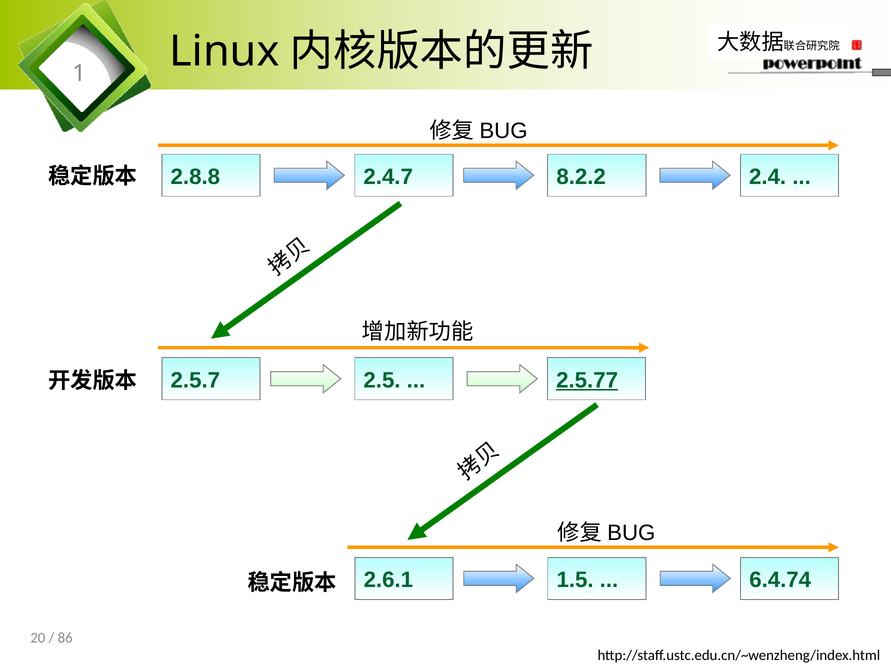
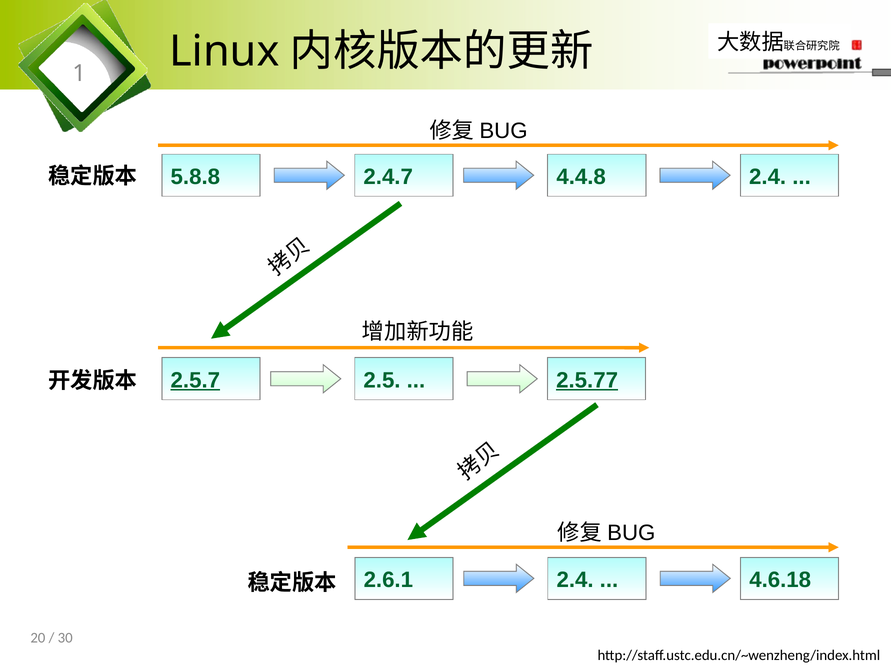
2.8.8: 2.8.8 -> 5.8.8 (195, 177)
8.2.2: 8.2.2 -> 4.4.8 (581, 177)
2.5.7 underline: none -> present (195, 380)
2.6.1 1.5: 1.5 -> 2.4 (575, 580)
6.4.74: 6.4.74 -> 4.6.18 (780, 580)
86: 86 -> 30 (65, 638)
